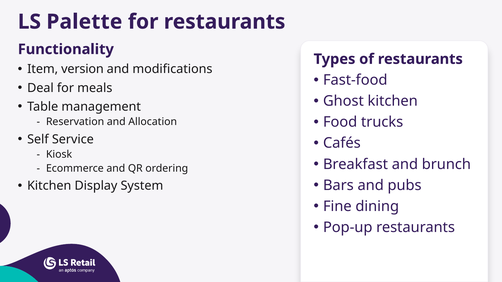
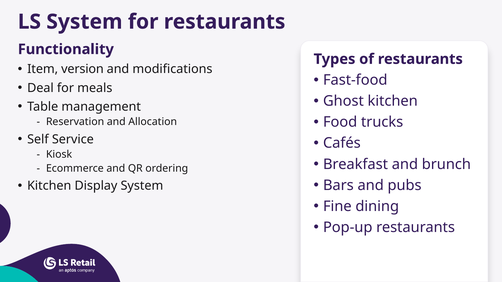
LS Palette: Palette -> System (84, 22)
